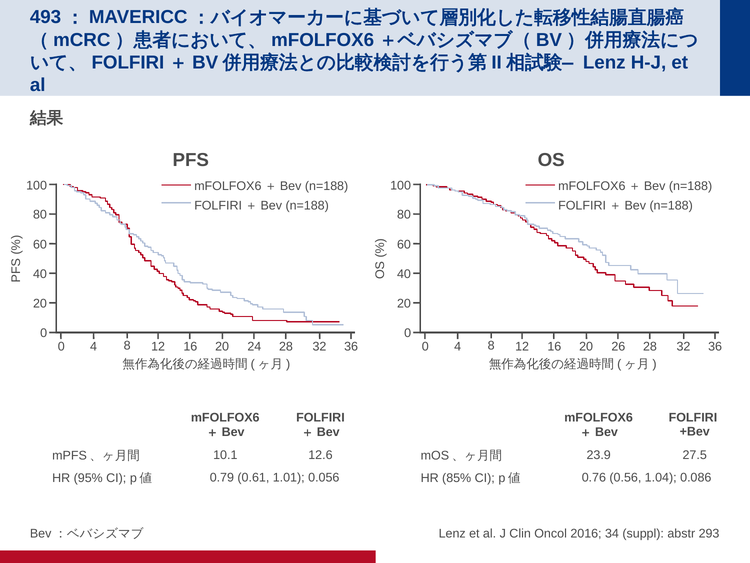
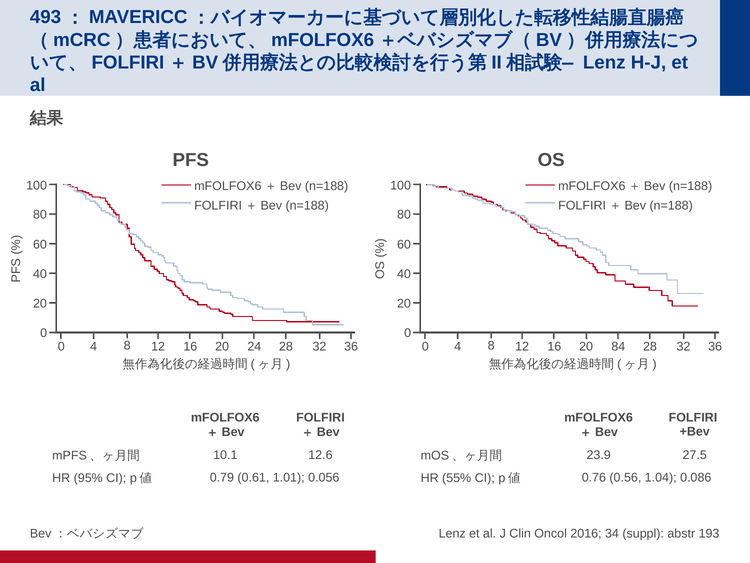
26: 26 -> 84 (618, 346)
85%: 85% -> 55% (457, 478)
293: 293 -> 193 (709, 533)
